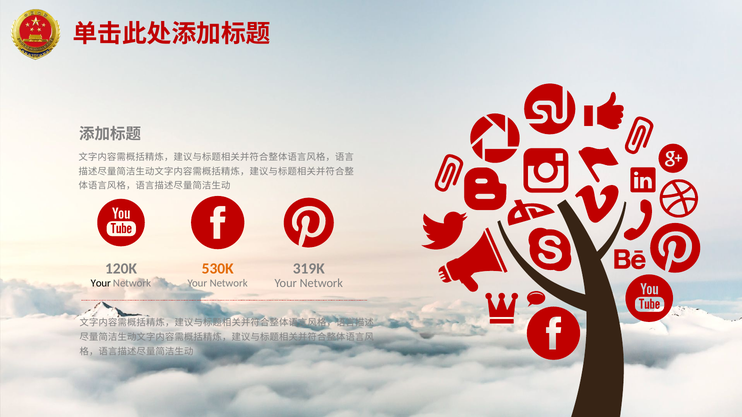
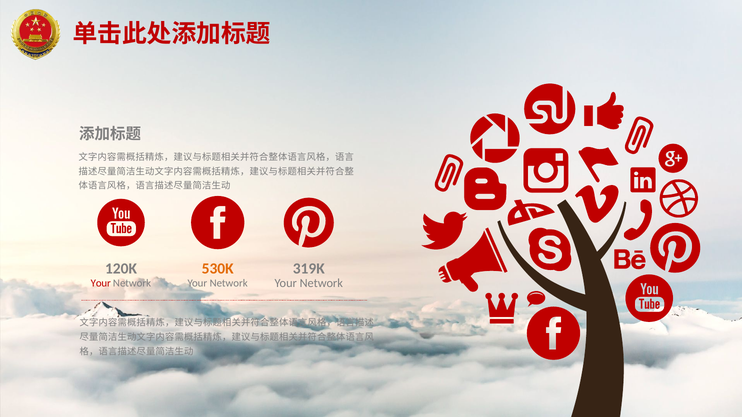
Your colour: black -> red (101, 283)
